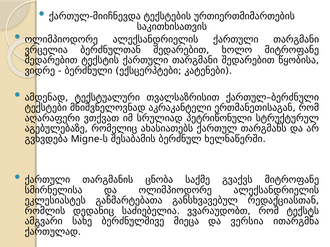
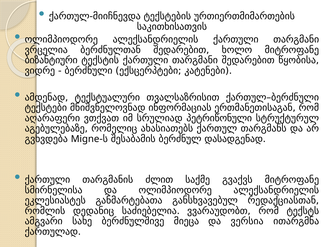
შედარებით: შედარებით -> ბიზანტიური (51, 60)
აკრაკანტელი: აკრაკანტელი -> ინფორმაციას (180, 108)
ხელნაწერში: ხელნაწერში -> დასადგენად (235, 139)
ცნობა: ცნობა -> ძლით (159, 180)
